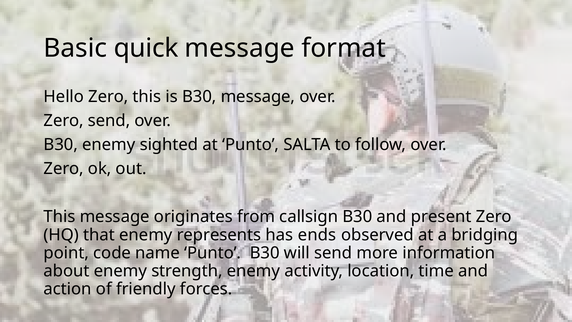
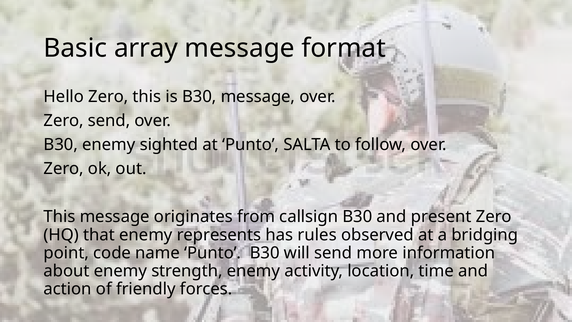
quick: quick -> array (146, 48)
ends: ends -> rules (317, 235)
